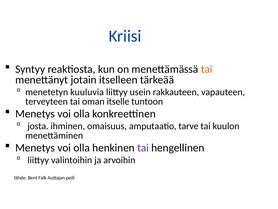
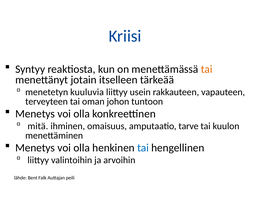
itselle: itselle -> johon (118, 101)
josta: josta -> mitä (38, 126)
tai colour: purple -> blue (143, 148)
